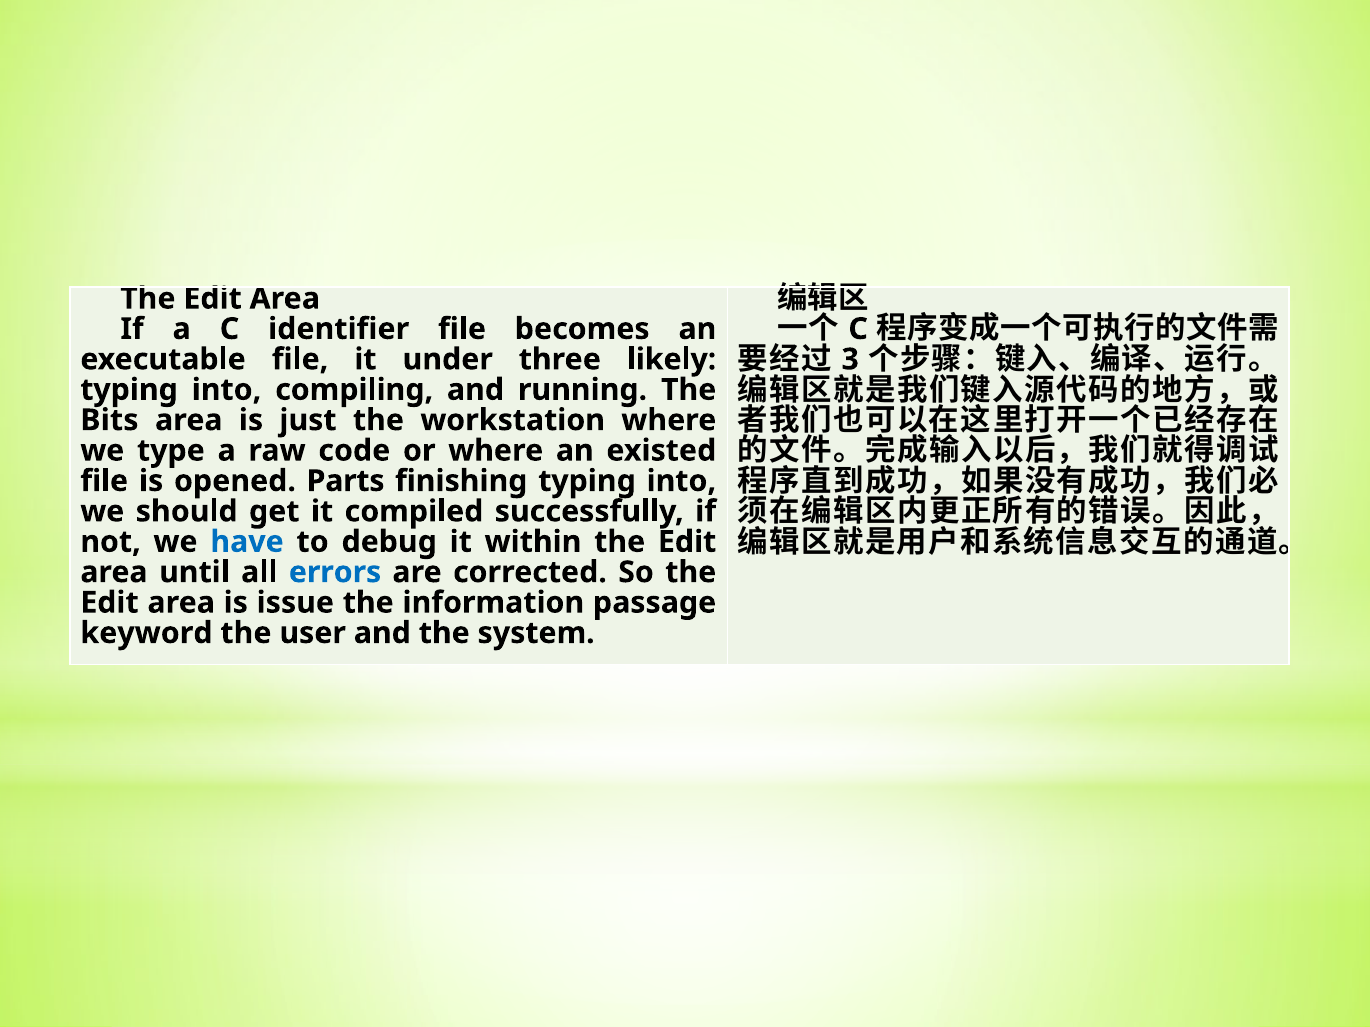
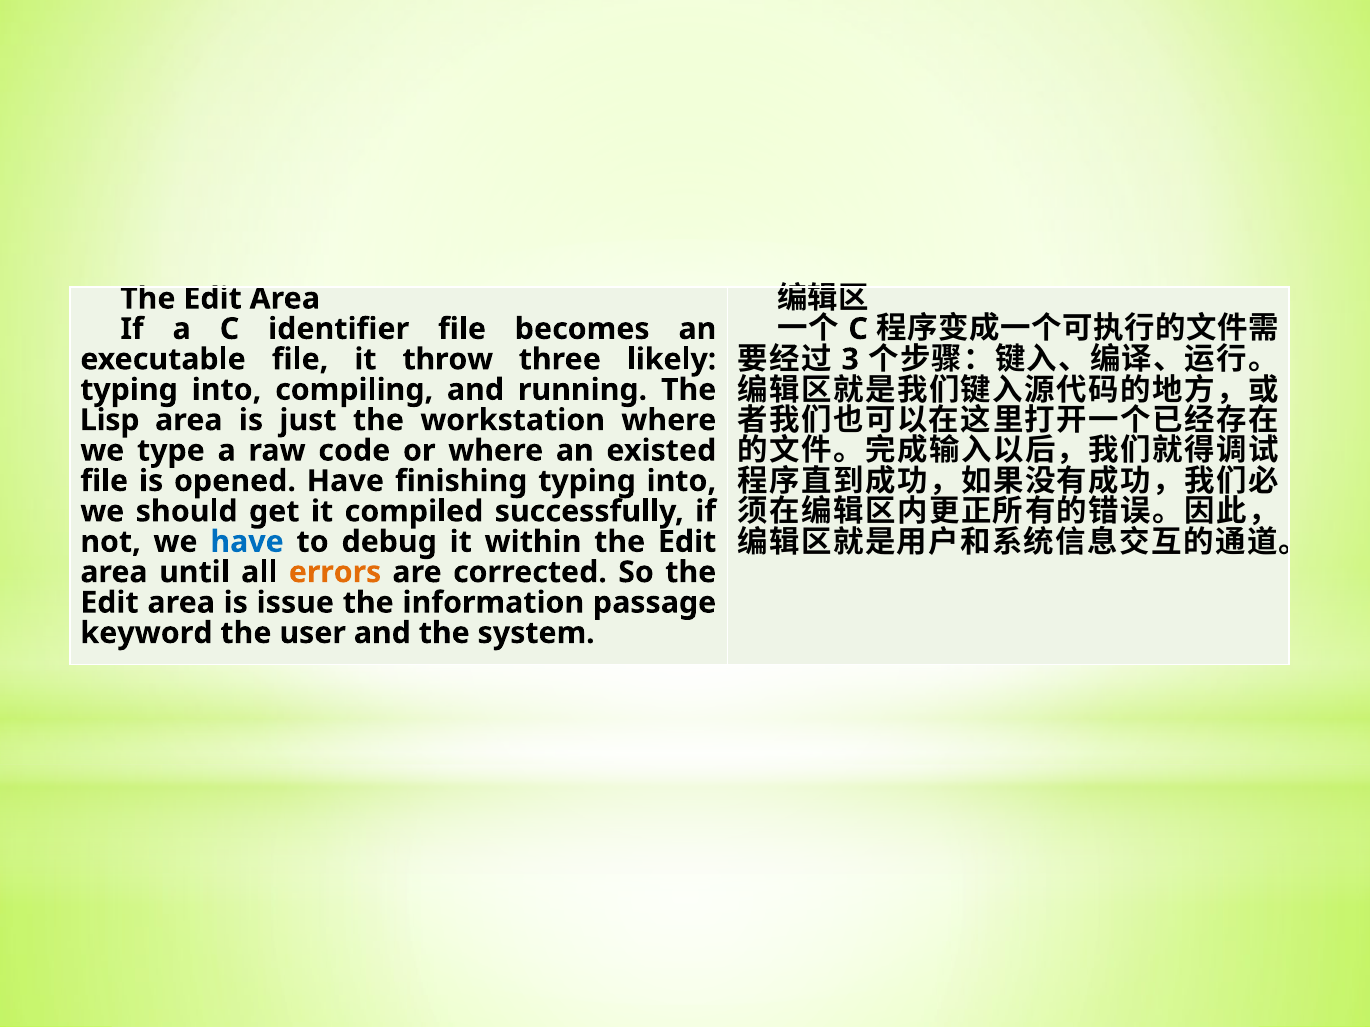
under: under -> throw (448, 360)
Bits: Bits -> Lisp (110, 420)
opened Parts: Parts -> Have (345, 481)
errors colour: blue -> orange (335, 572)
